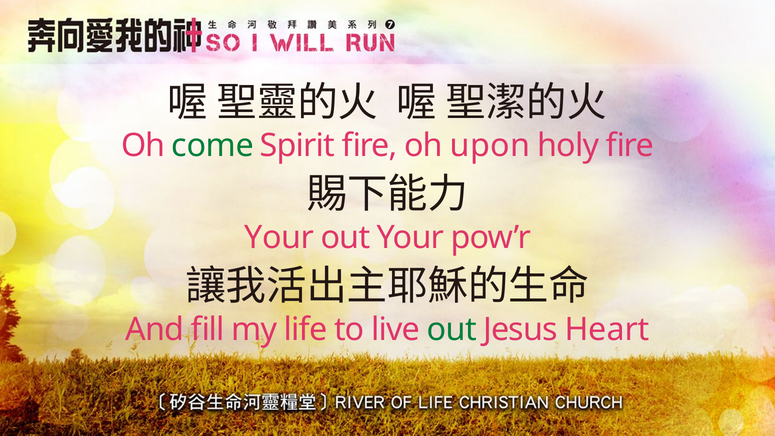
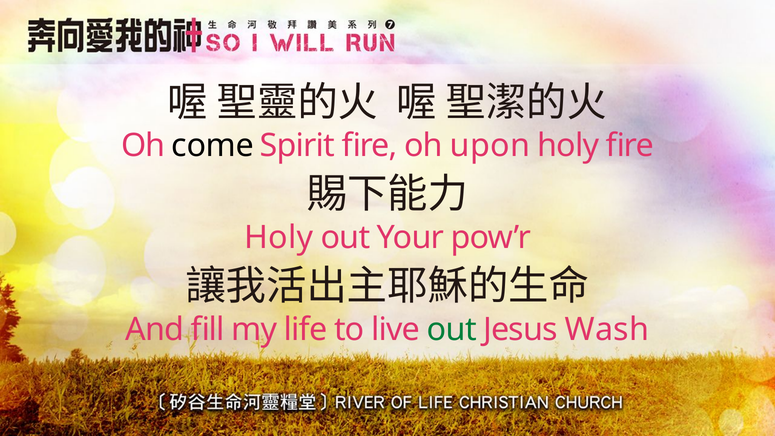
come colour: green -> black (213, 146)
Your: Your -> Holy (279, 238)
Heart: Heart -> Wash (607, 329)
